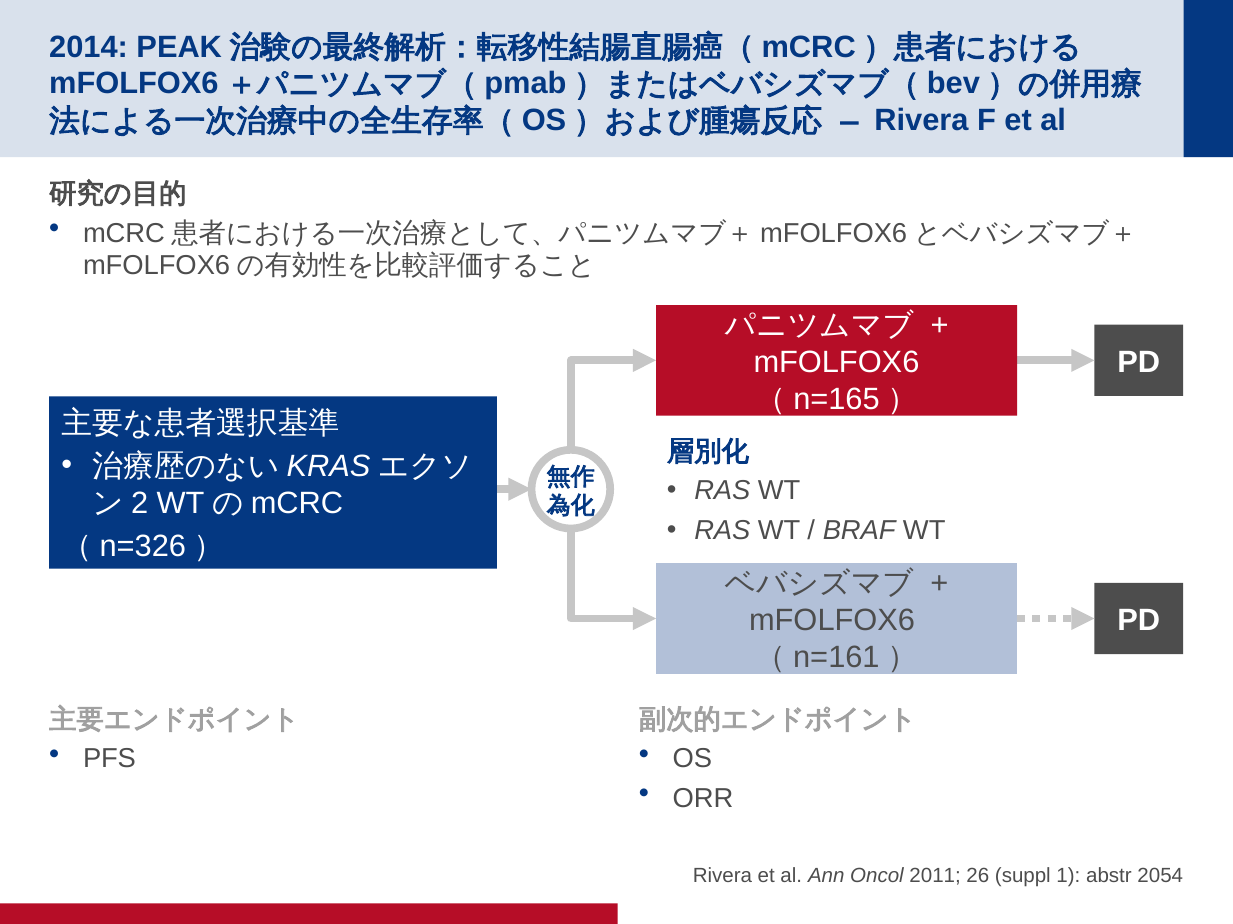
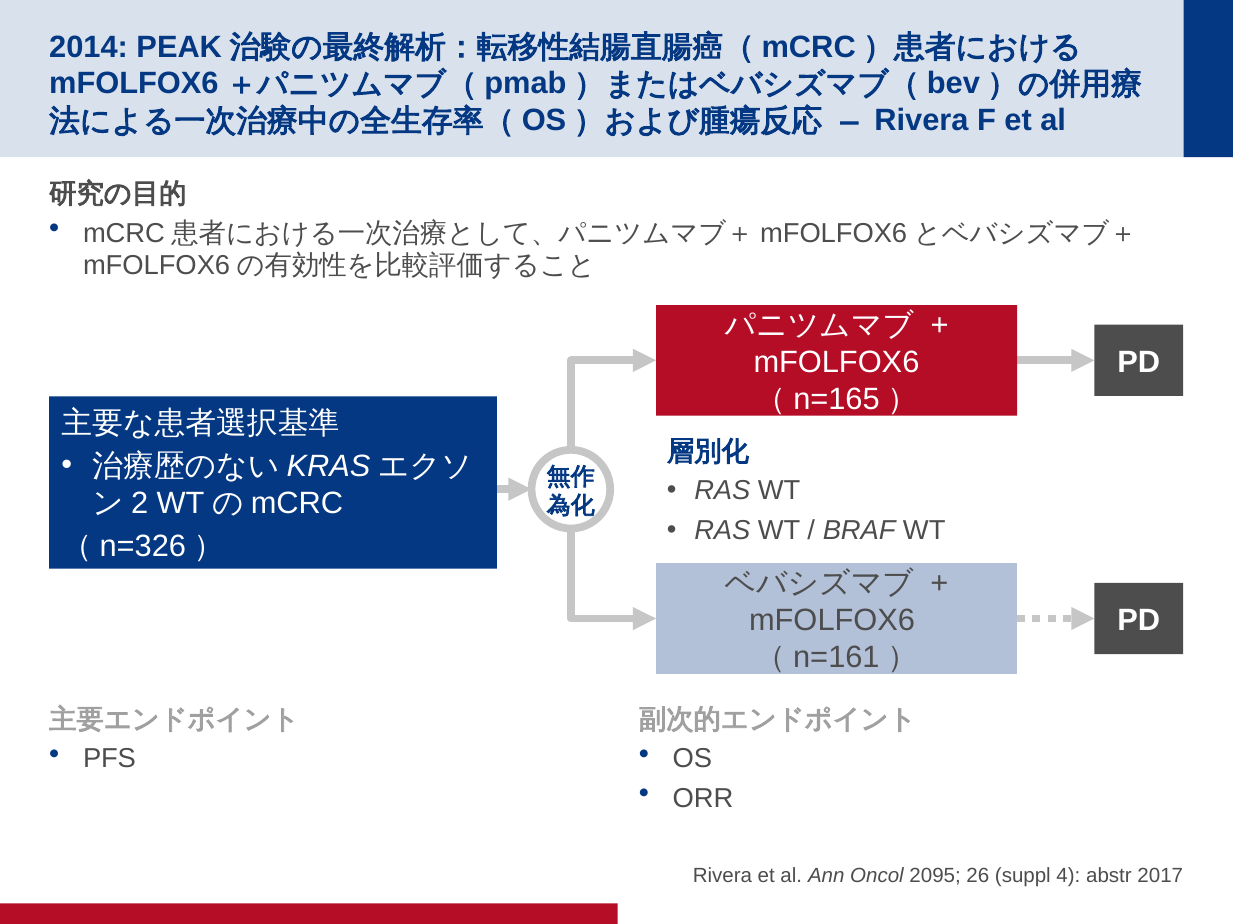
2011: 2011 -> 2095 (935, 877)
1: 1 -> 4 (1068, 877)
2054: 2054 -> 2017 (1160, 877)
